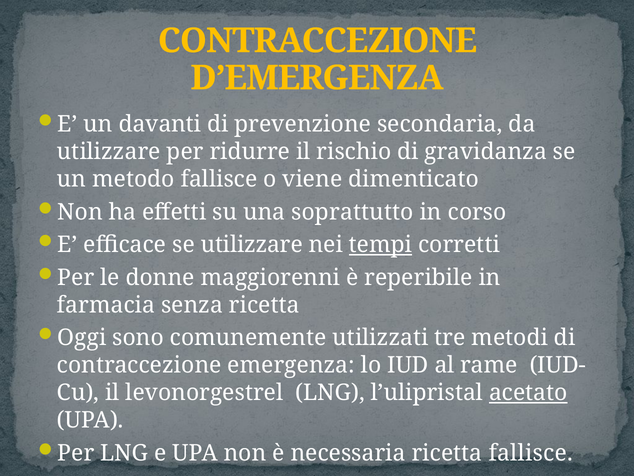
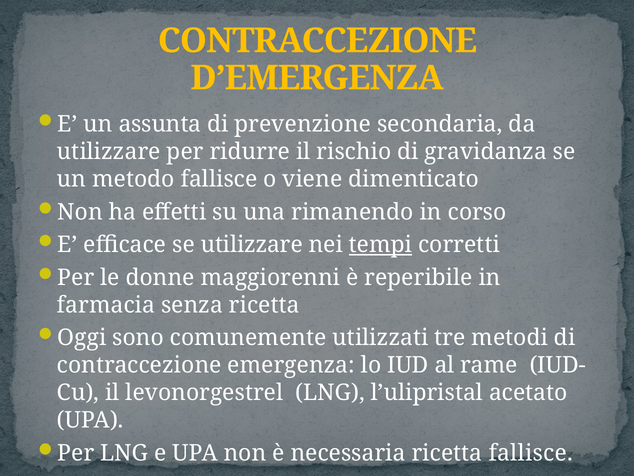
davanti: davanti -> assunta (160, 124)
soprattutto: soprattutto -> rimanendo (352, 212)
acetato underline: present -> none (528, 392)
